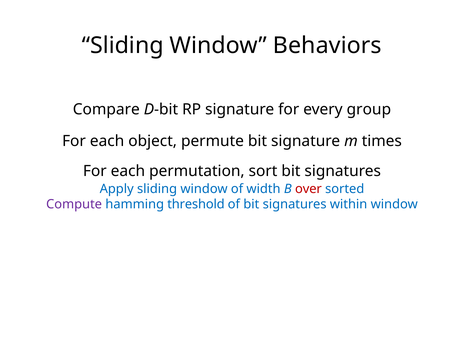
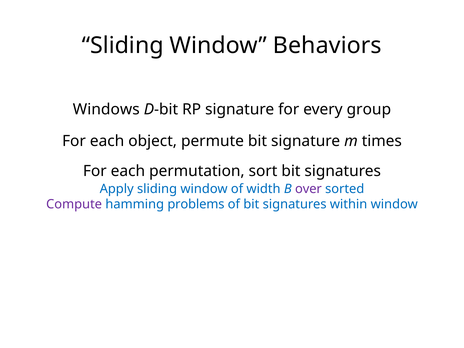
Compare: Compare -> Windows (106, 109)
over colour: red -> purple (308, 189)
threshold: threshold -> problems (196, 204)
